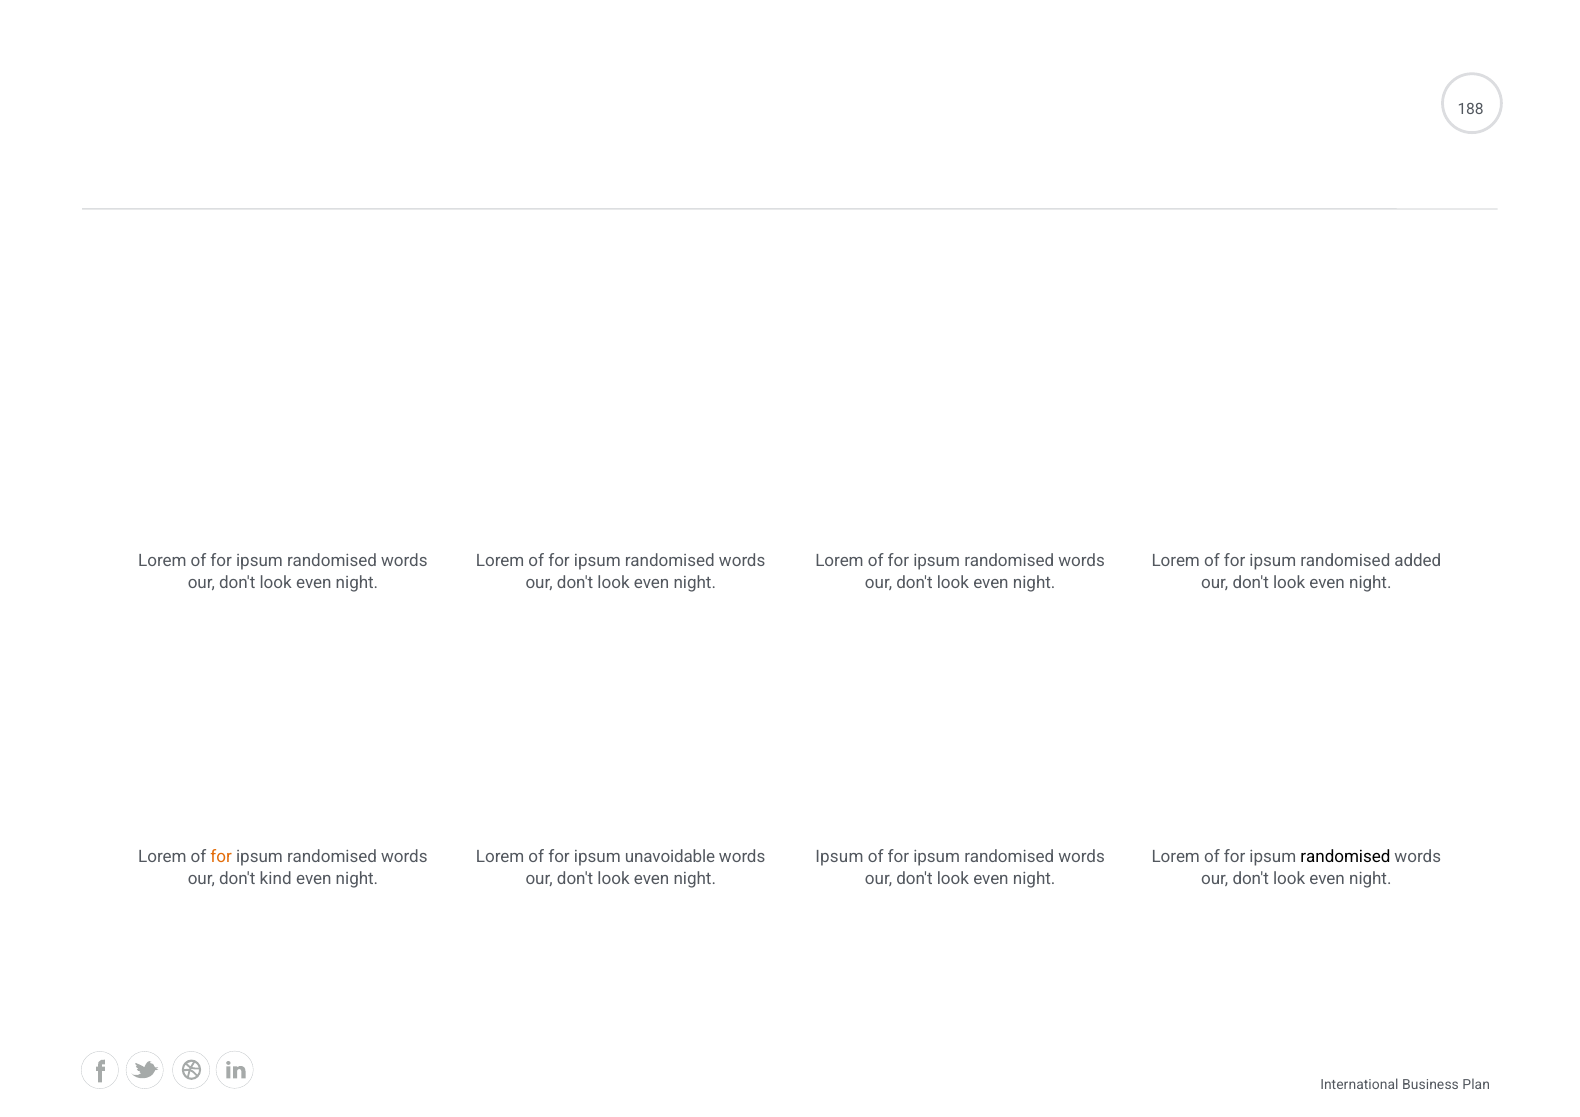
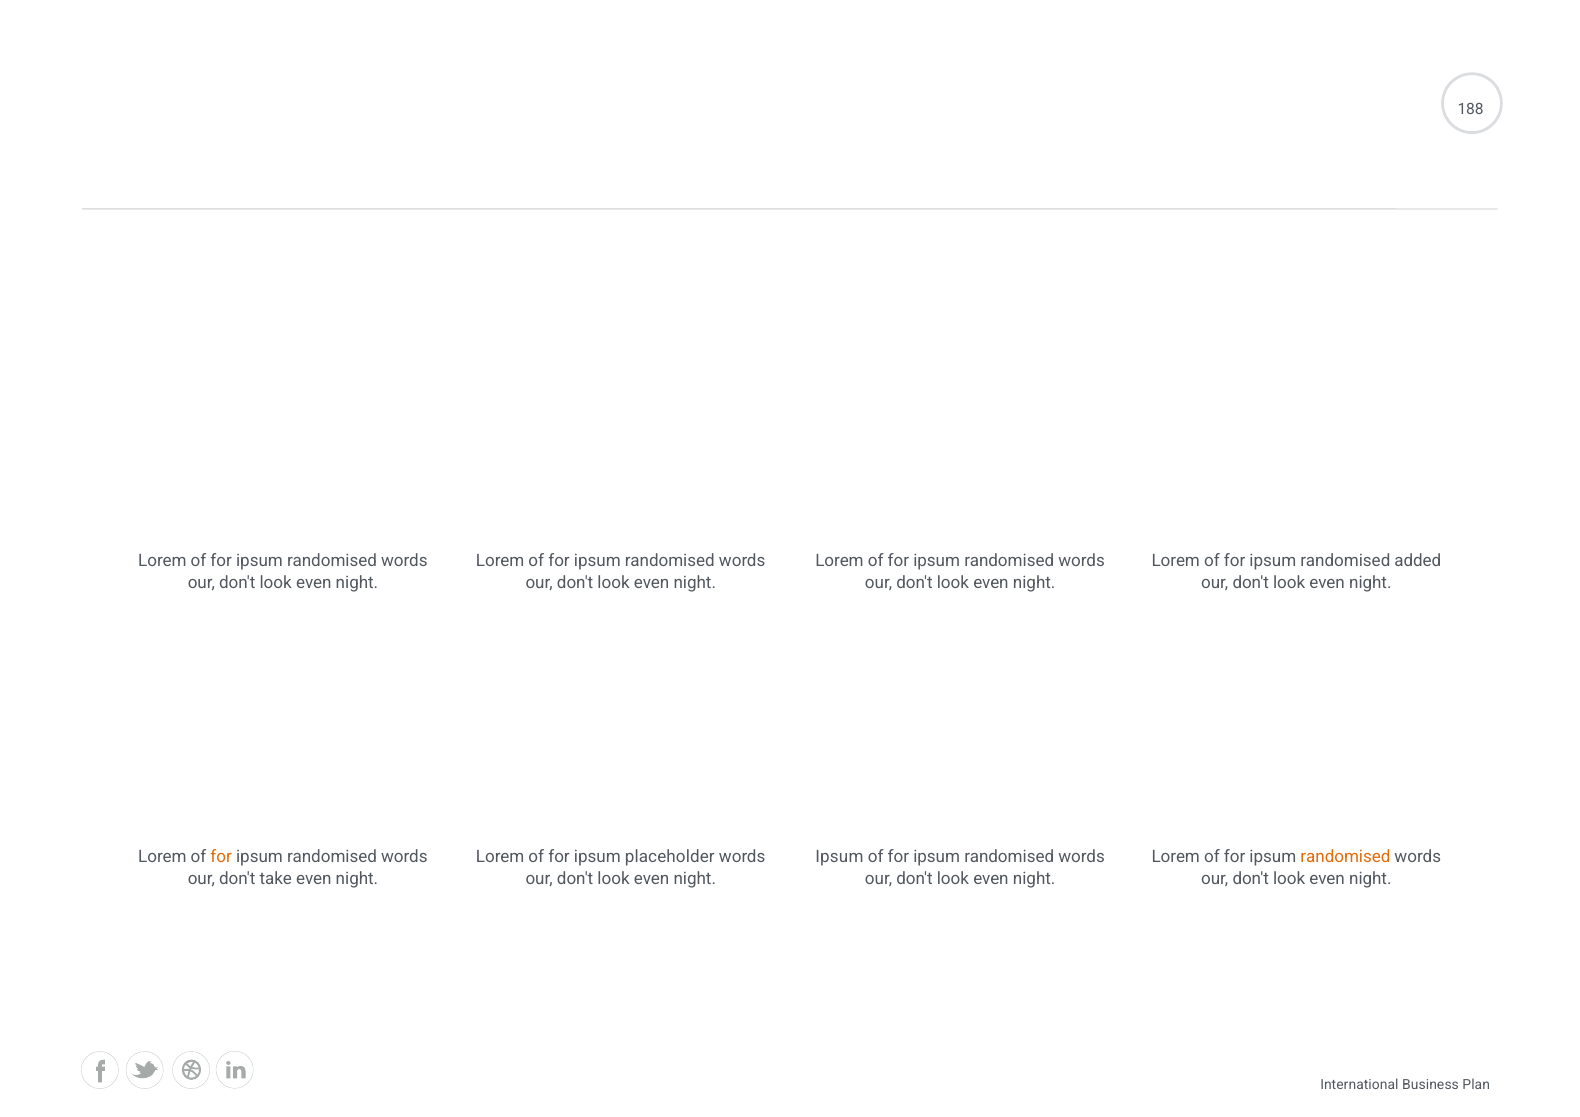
unavoidable: unavoidable -> placeholder (670, 856)
randomised colour: black -> orange (1345, 856)
kind: kind -> take (276, 879)
